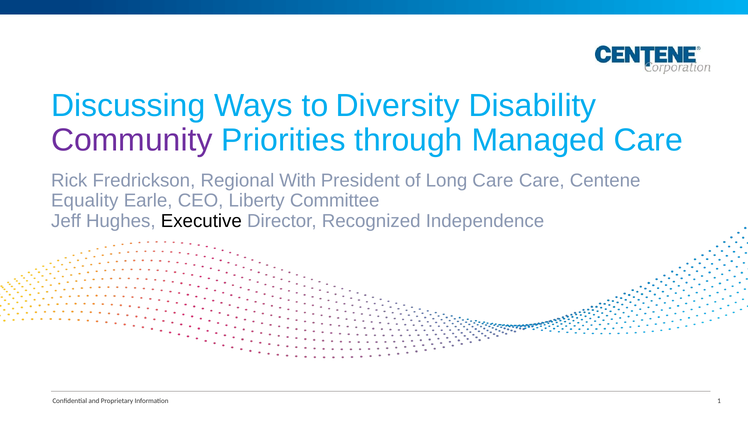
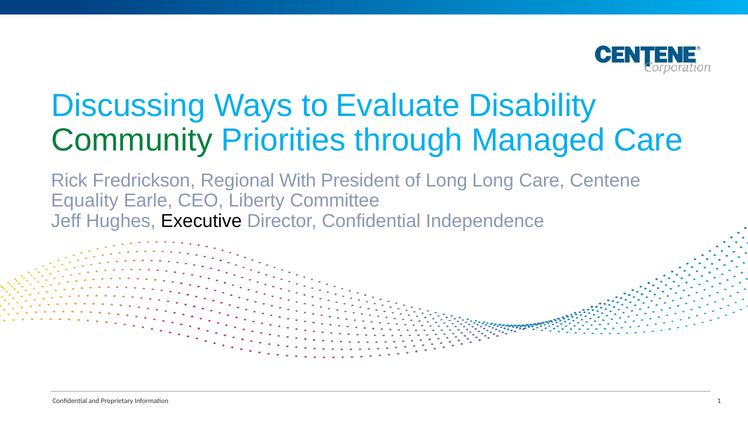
Diversity: Diversity -> Evaluate (398, 105)
Community colour: purple -> green (132, 140)
Long Care: Care -> Long (493, 180)
Director Recognized: Recognized -> Confidential (371, 221)
